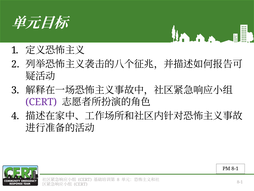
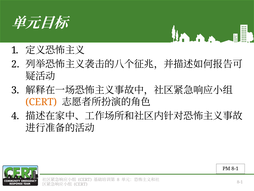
CERT colour: purple -> orange (41, 102)
